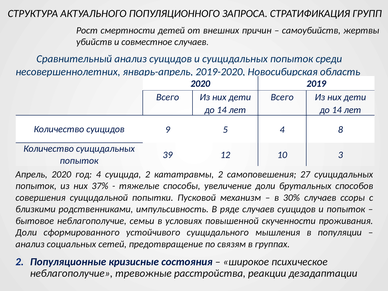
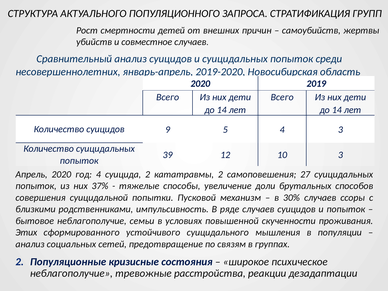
4 8: 8 -> 3 (340, 130)
Доли: Доли -> Этих (26, 233)
